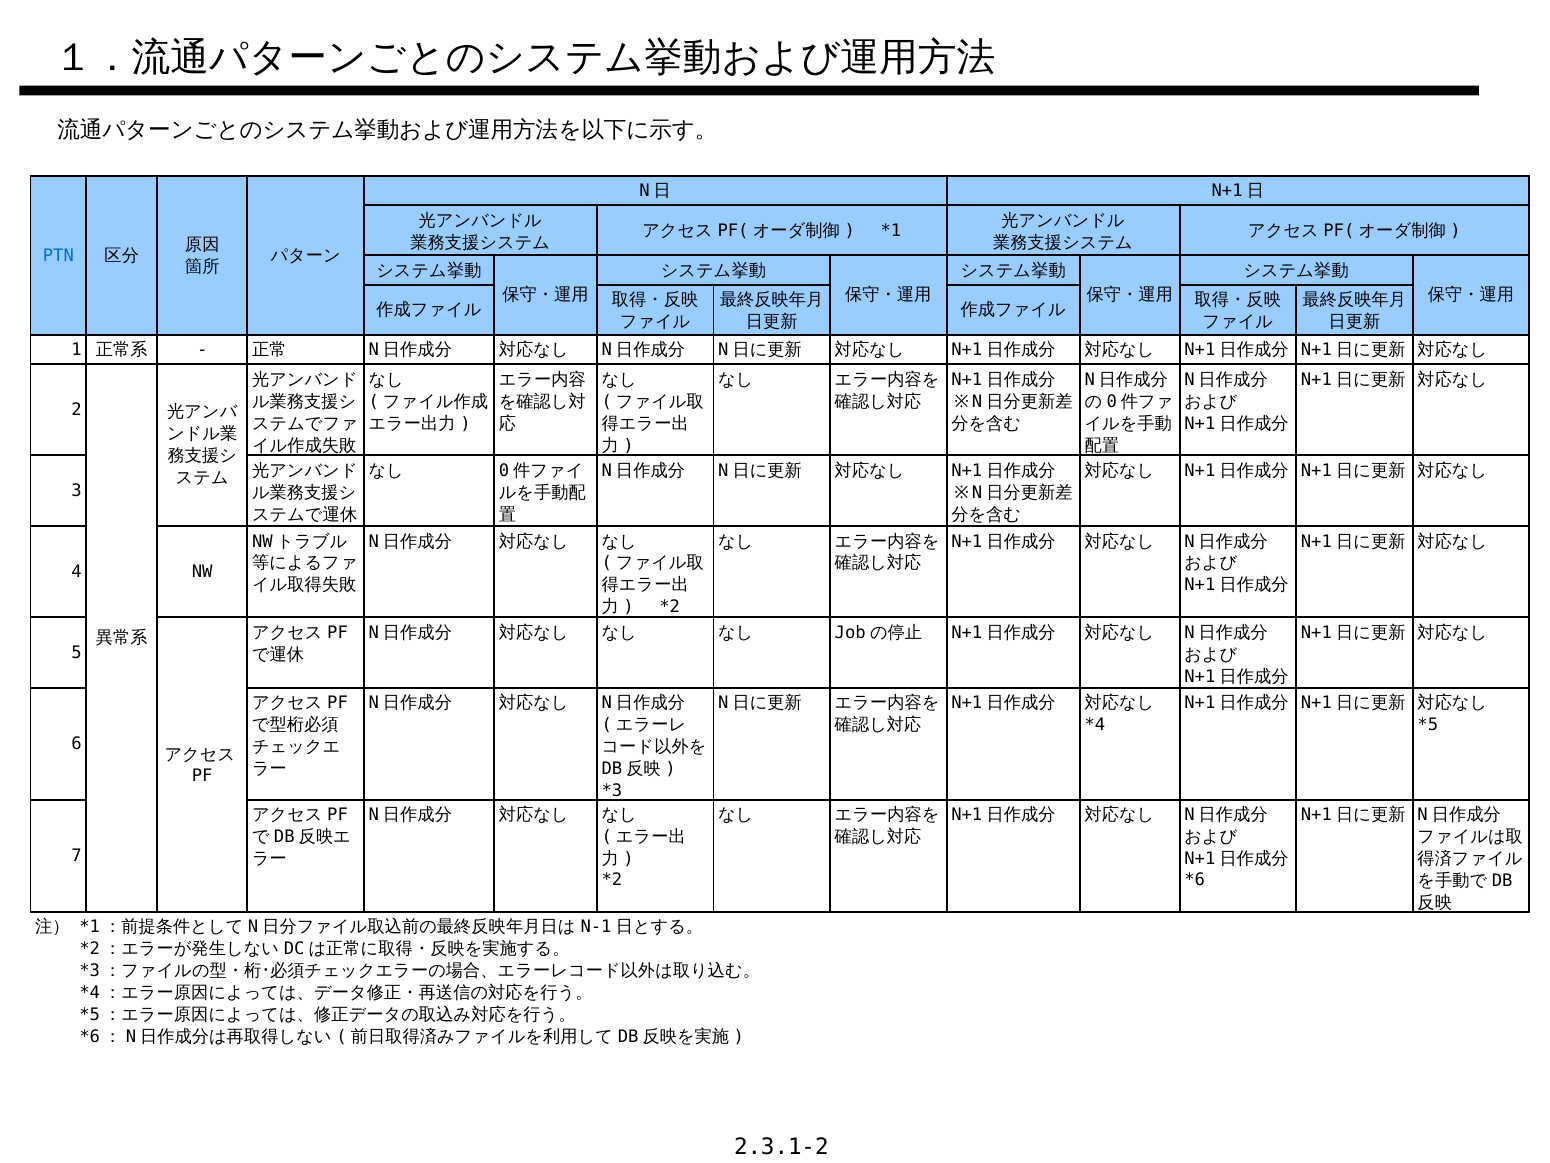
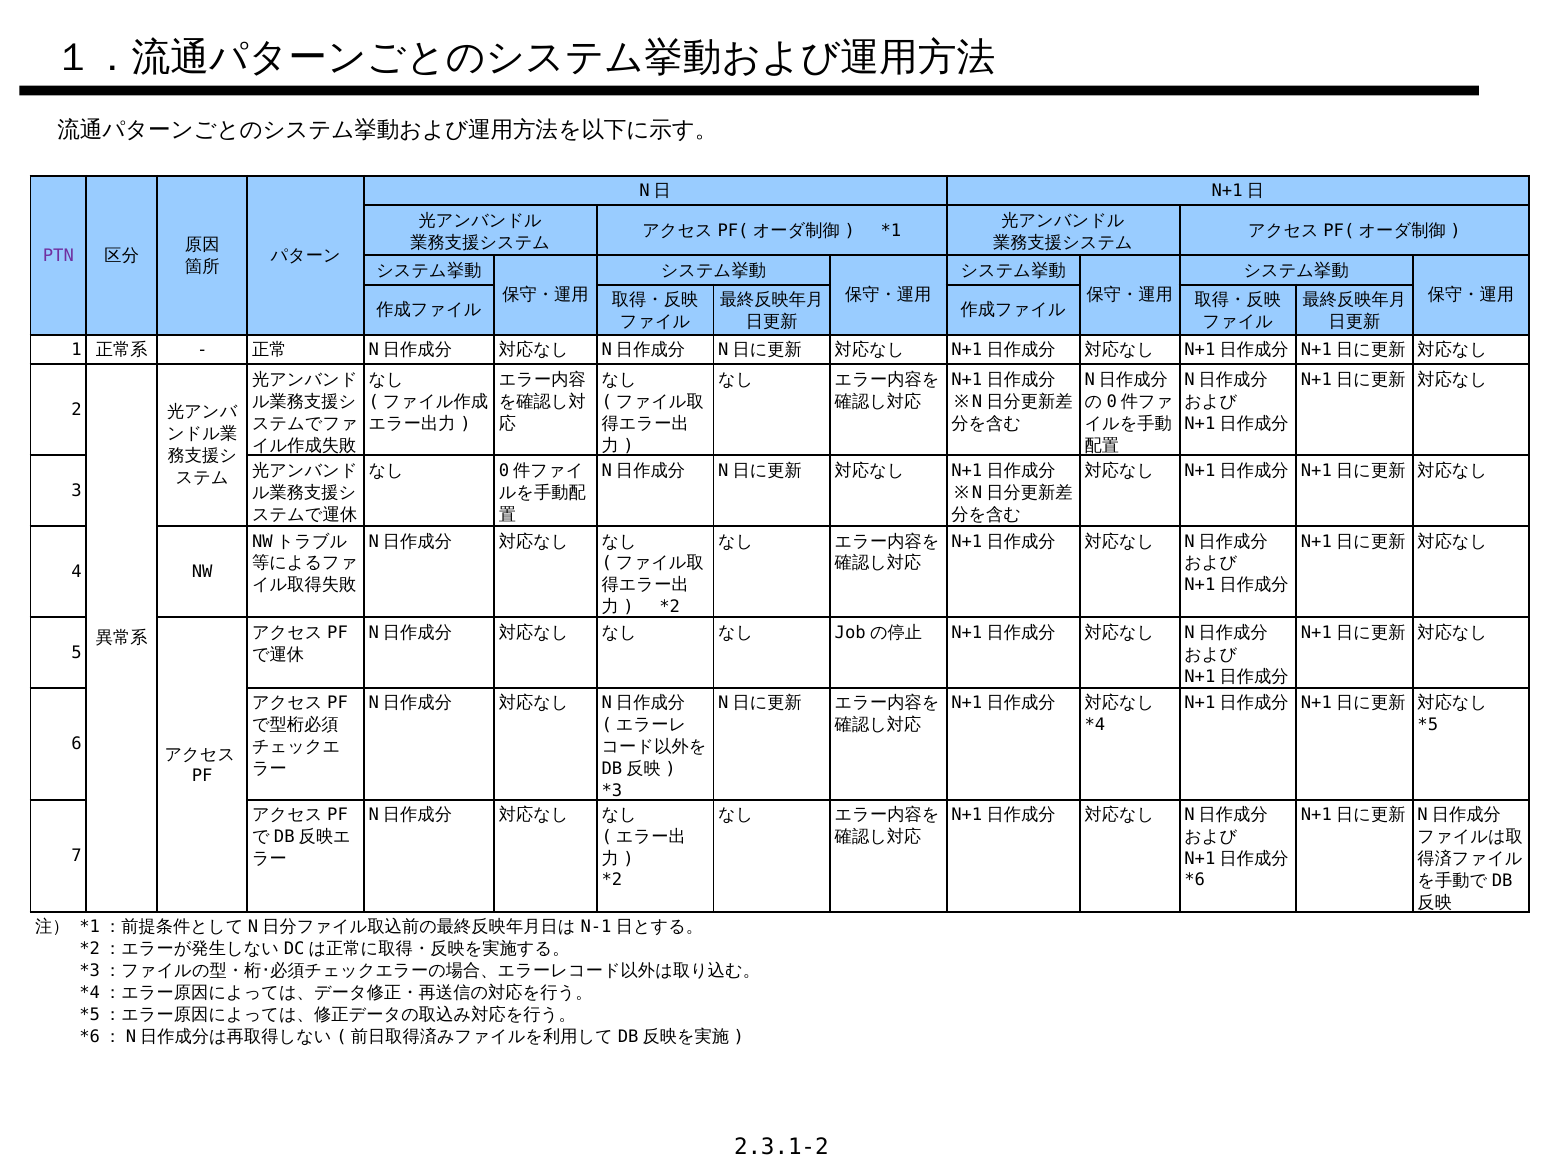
PTN colour: blue -> purple (58, 255)
